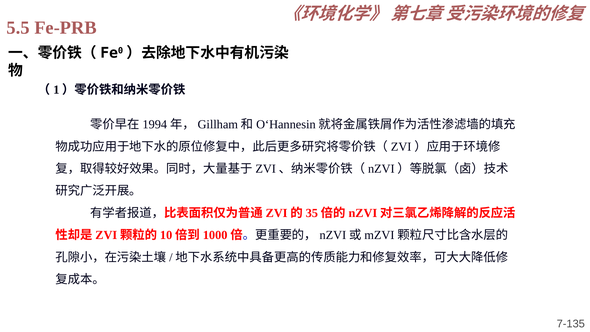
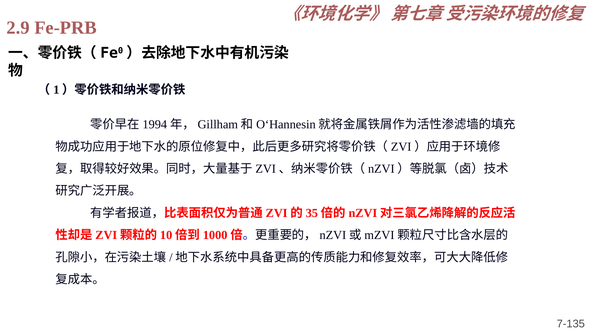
5.5: 5.5 -> 2.9 (18, 28)
